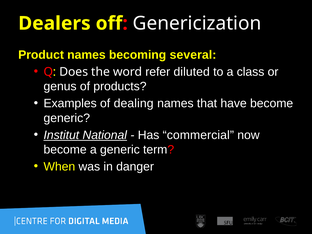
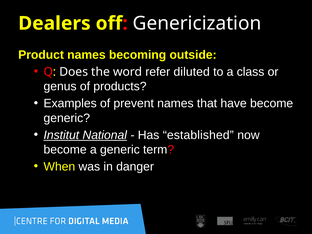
several: several -> outside (193, 55)
dealing: dealing -> prevent (134, 103)
commercial: commercial -> established (198, 135)
